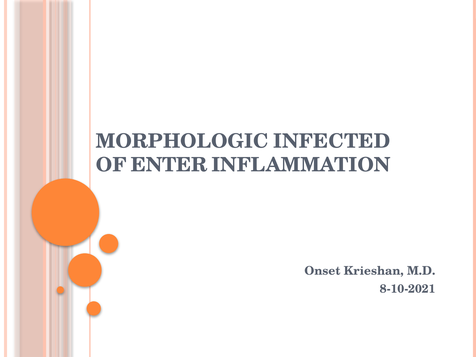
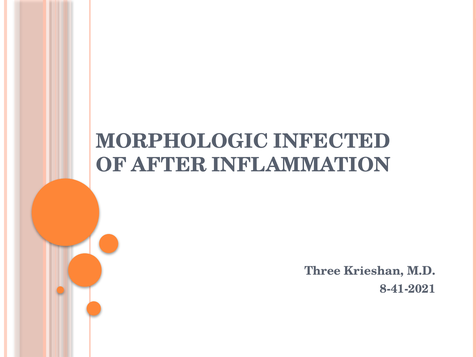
ENTER: ENTER -> AFTER (169, 165)
Onset: Onset -> Three (323, 271)
8-10-2021: 8-10-2021 -> 8-41-2021 (408, 289)
